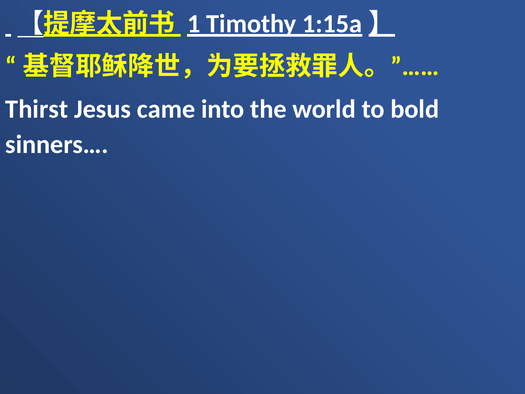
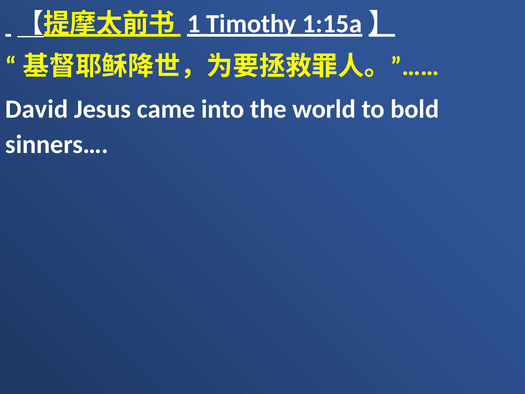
Thirst: Thirst -> David (37, 109)
